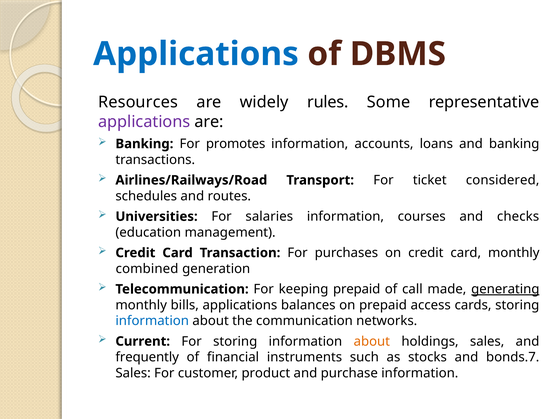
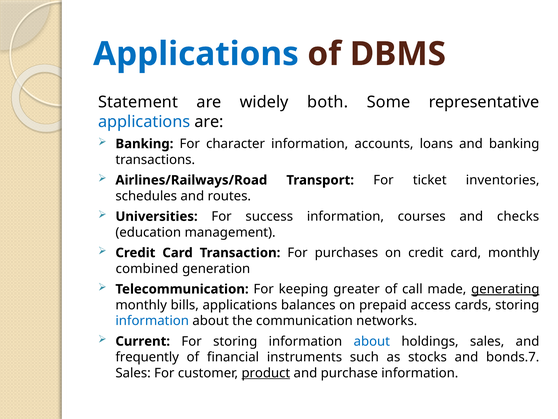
Resources: Resources -> Statement (138, 102)
rules: rules -> both (328, 102)
applications colour: purple -> blue (144, 122)
promotes: promotes -> character (236, 144)
considered: considered -> inventories (503, 180)
salaries: salaries -> success (269, 216)
keeping prepaid: prepaid -> greater (357, 289)
about colour: orange -> blue (372, 341)
product underline: none -> present (266, 373)
